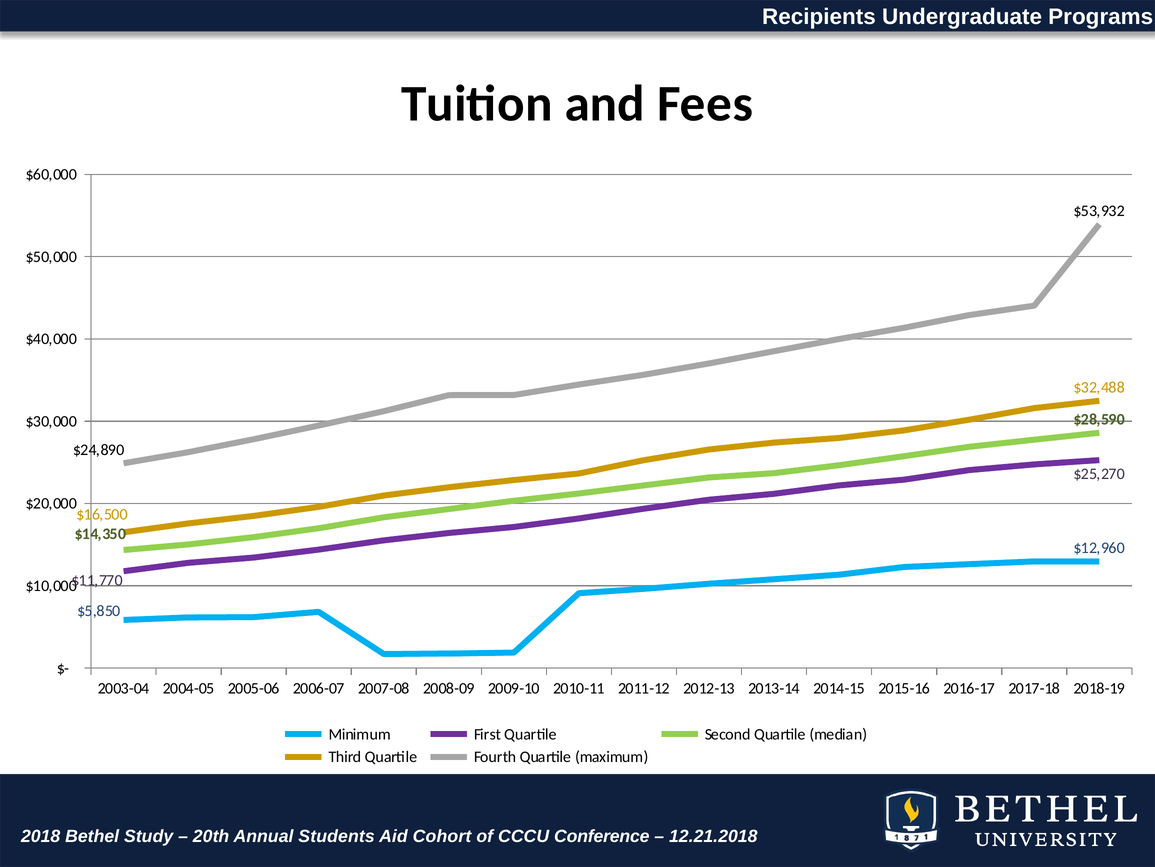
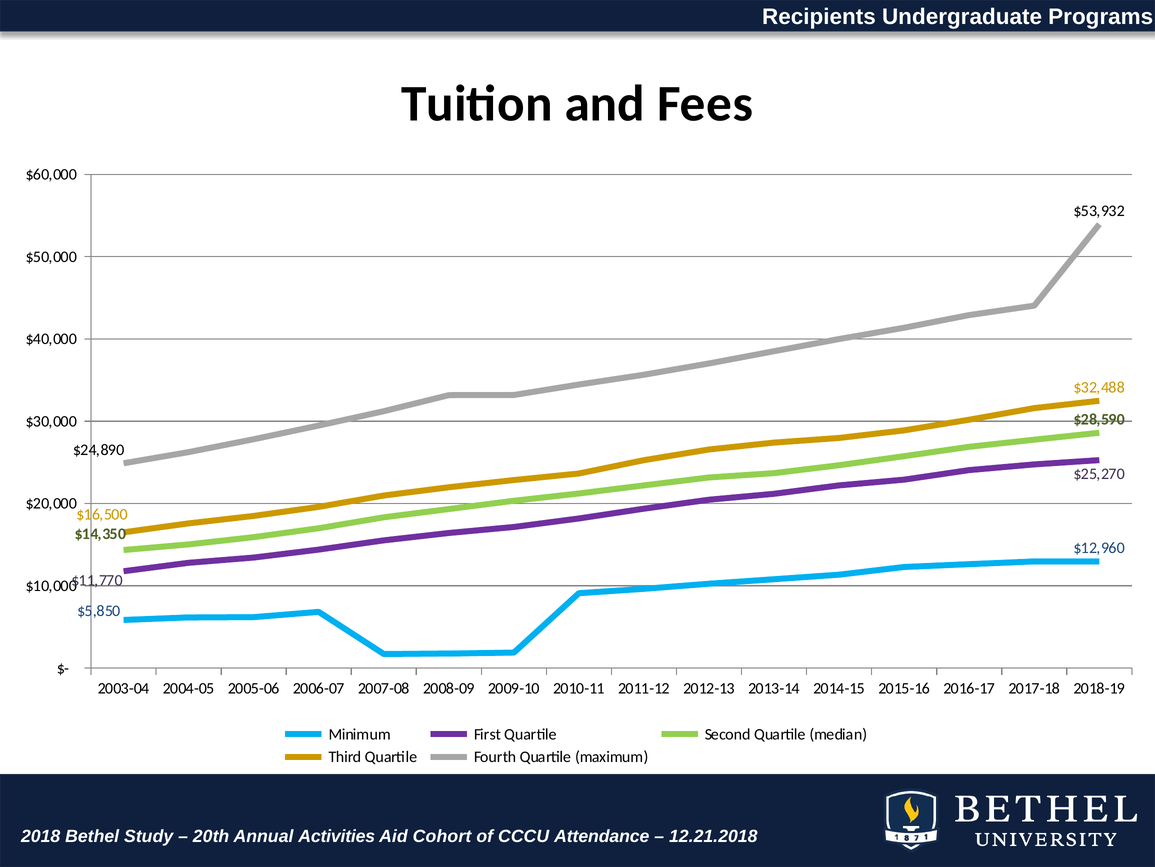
Students: Students -> Activities (337, 836)
Conference: Conference -> Attendance (602, 836)
